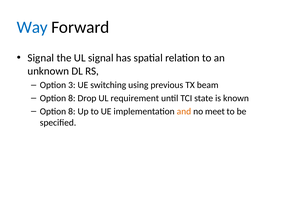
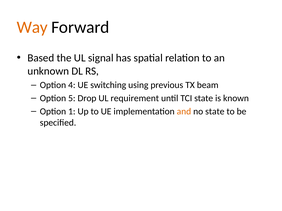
Way colour: blue -> orange (32, 27)
Signal: Signal -> Based (41, 58)
3: 3 -> 4 (72, 85)
8: 8 -> 5 (72, 98)
8: 8 -> 1 (72, 112)
no meet: meet -> state (215, 112)
